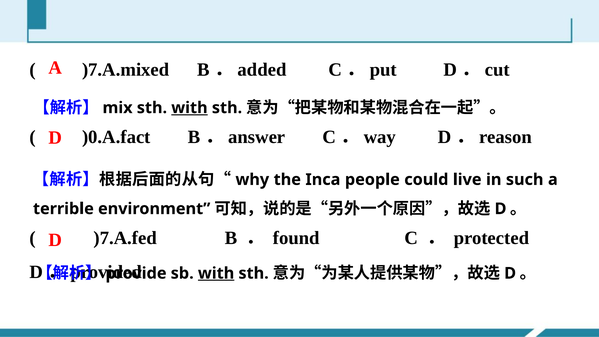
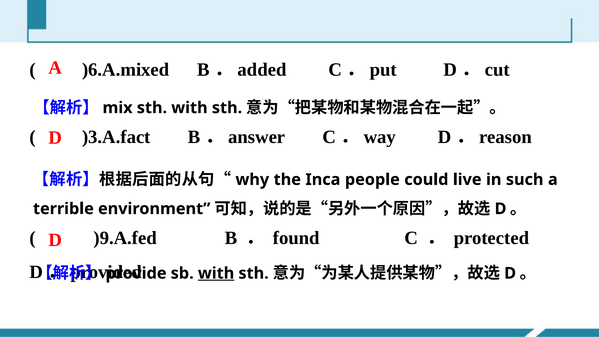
)7.A.mixed: )7.A.mixed -> )6.A.mixed (126, 70)
with underline: present -> none (189, 108)
)0.A.fact: )0.A.fact -> )3.A.fact (116, 137)
)7.A.fed: )7.A.fed -> )9.A.fed (125, 238)
